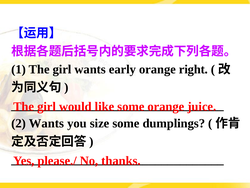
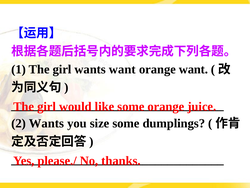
wants early: early -> want (122, 69)
orange right: right -> want (193, 69)
